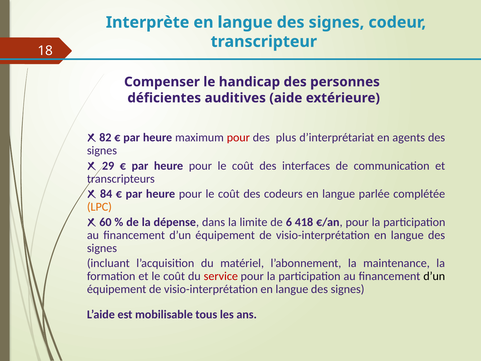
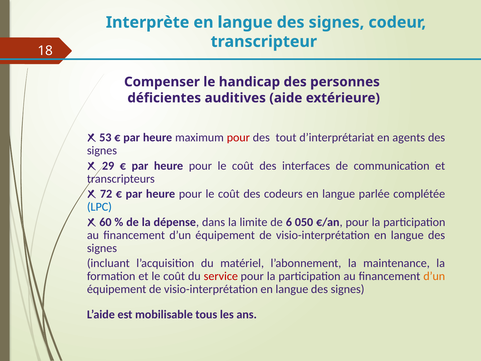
82: 82 -> 53 (105, 137)
plus: plus -> tout (286, 137)
84: 84 -> 72 (106, 194)
LPC colour: orange -> blue (99, 207)
418: 418 -> 050 (304, 222)
d’un colour: black -> orange (434, 276)
